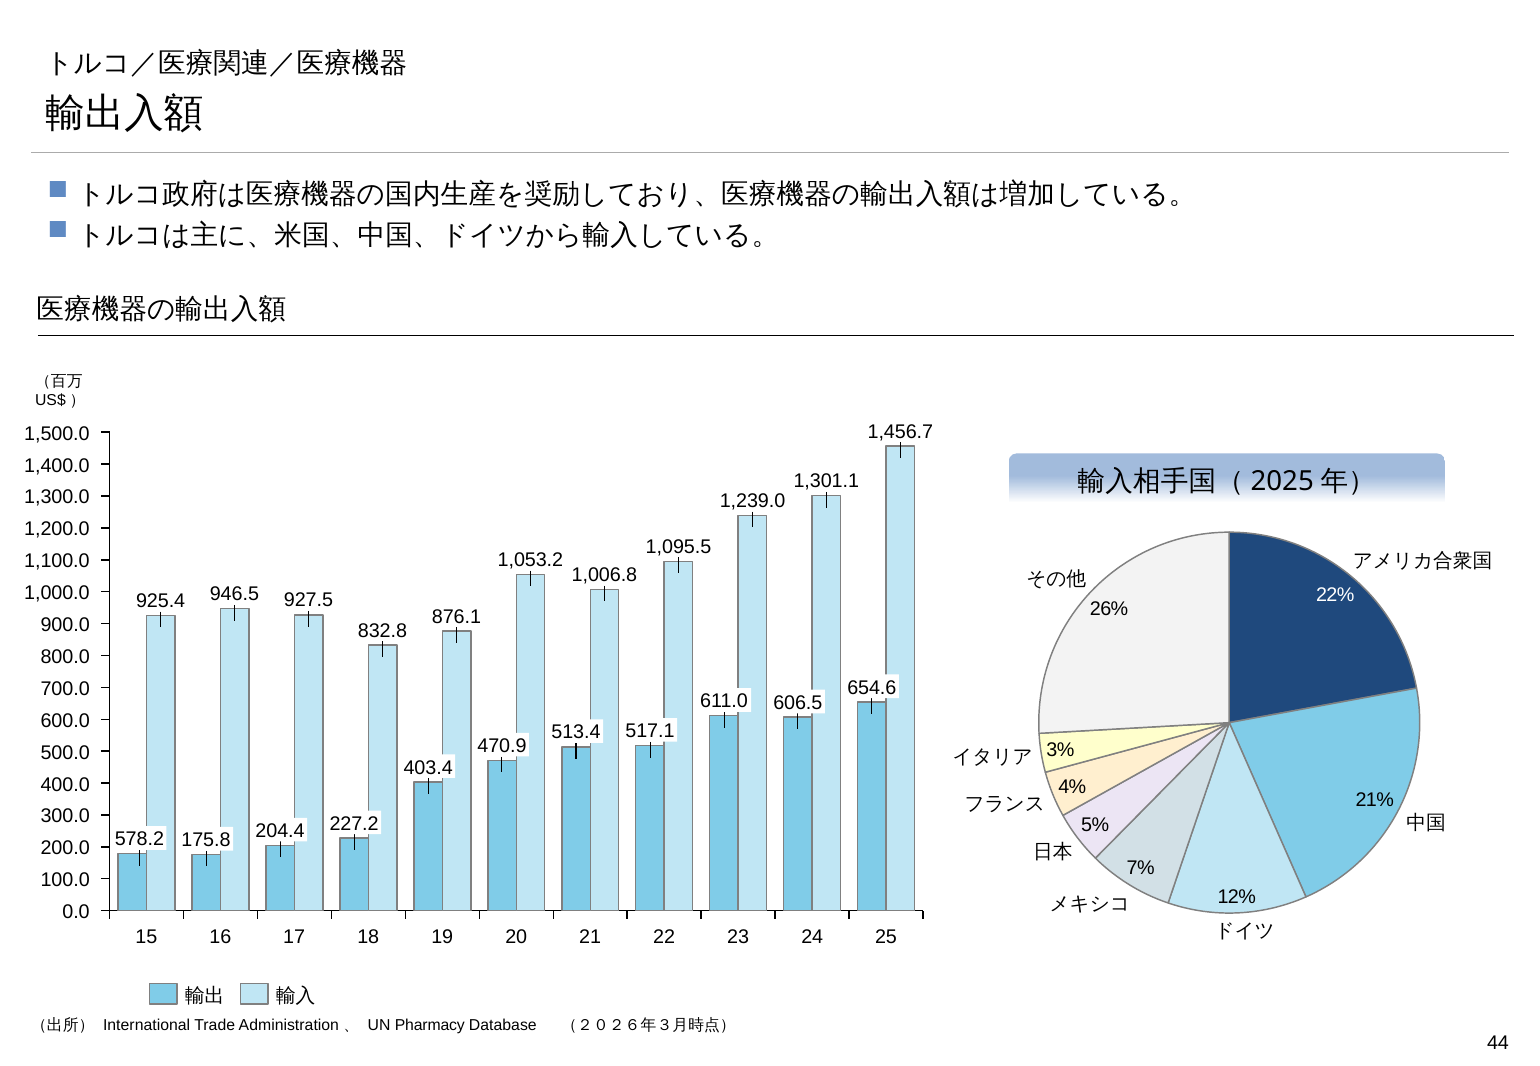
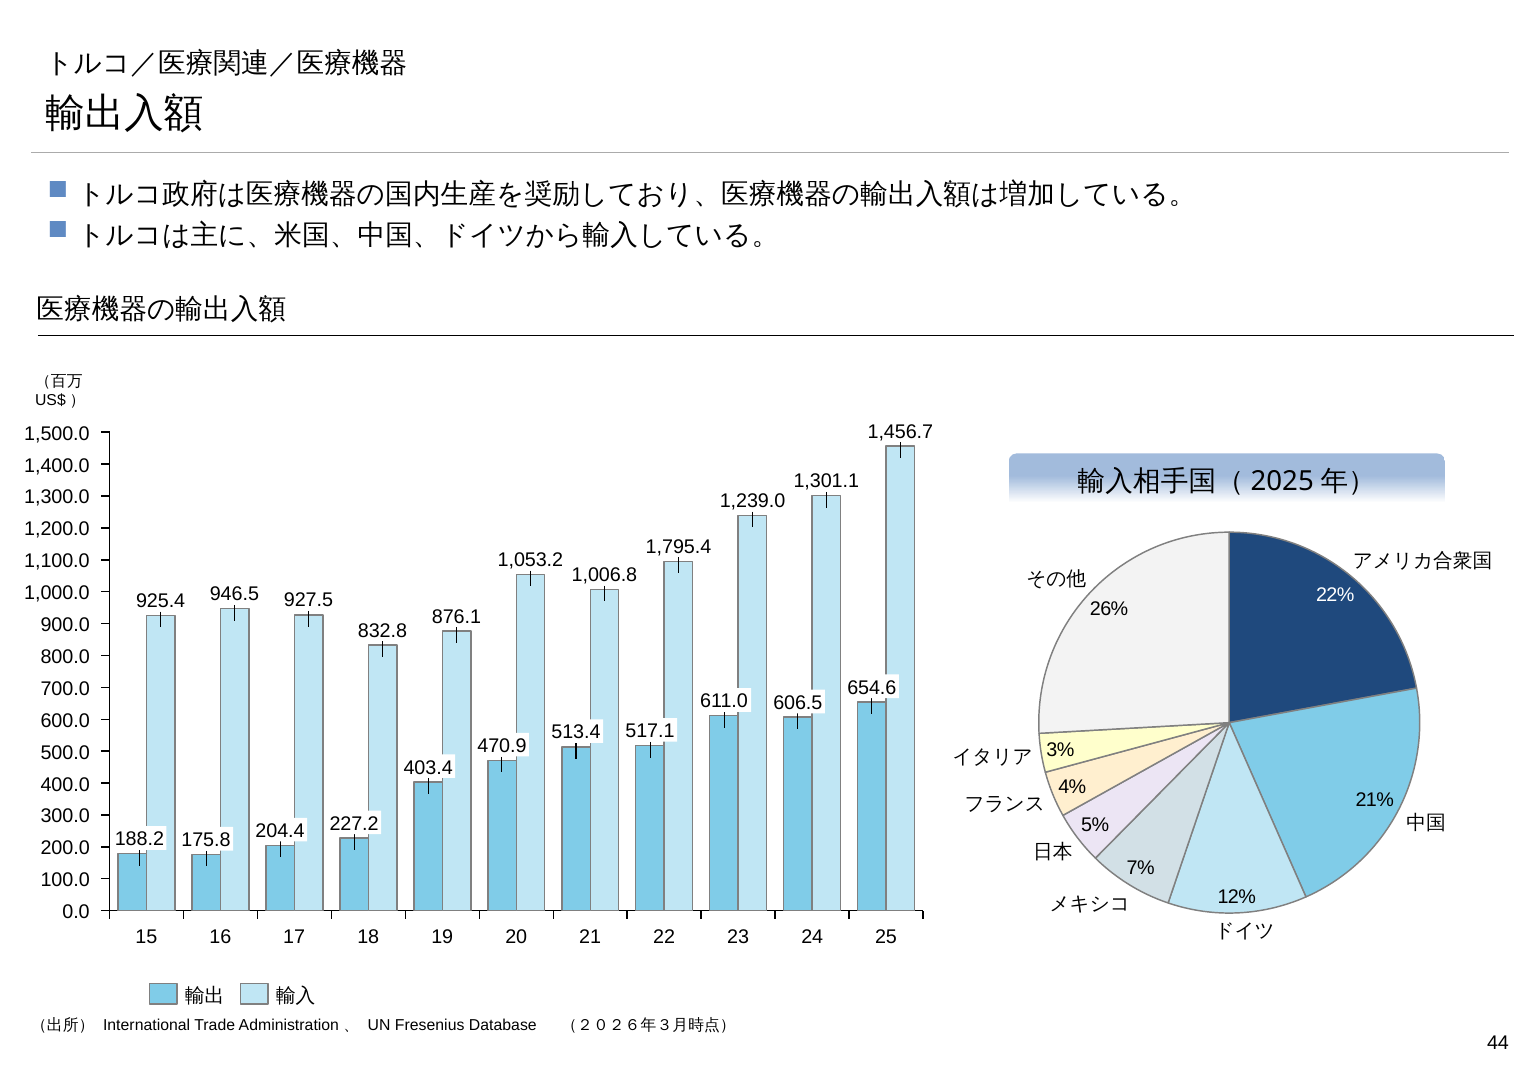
1,095.5: 1,095.5 -> 1,795.4 (679, 547)
578.2: 578.2 -> 188.2 (139, 839)
Pharmacy: Pharmacy -> Fresenius (430, 1025)
